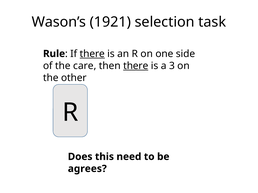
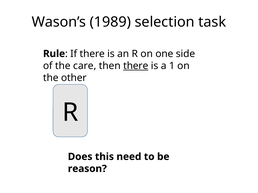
1921: 1921 -> 1989 (110, 22)
there underline: present -> none (92, 54)
3: 3 -> 1 (172, 66)
agrees: agrees -> reason (87, 169)
